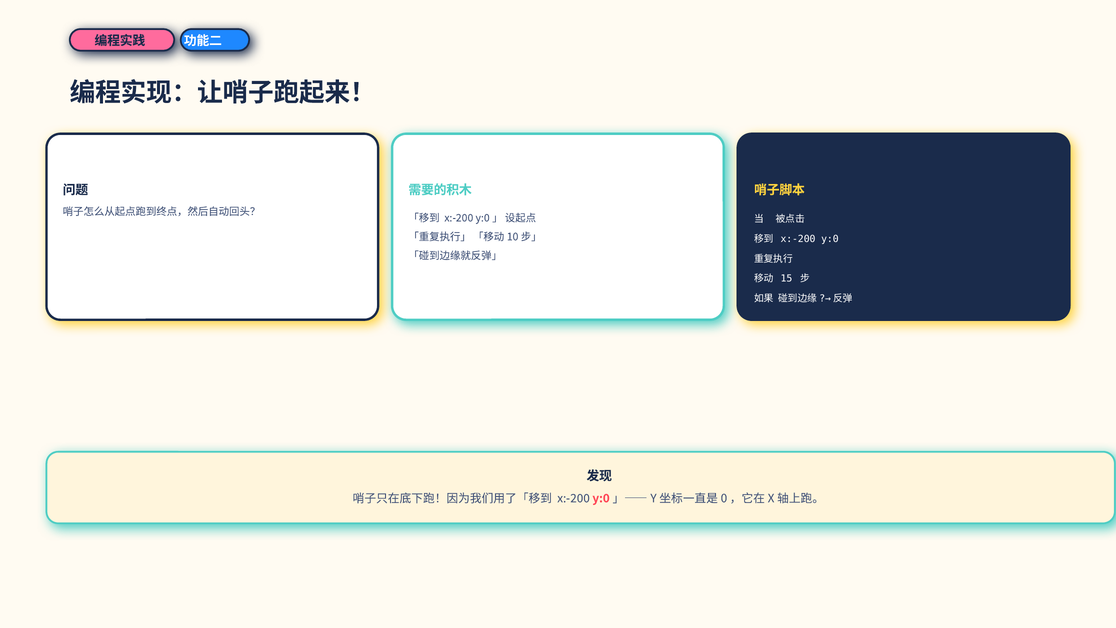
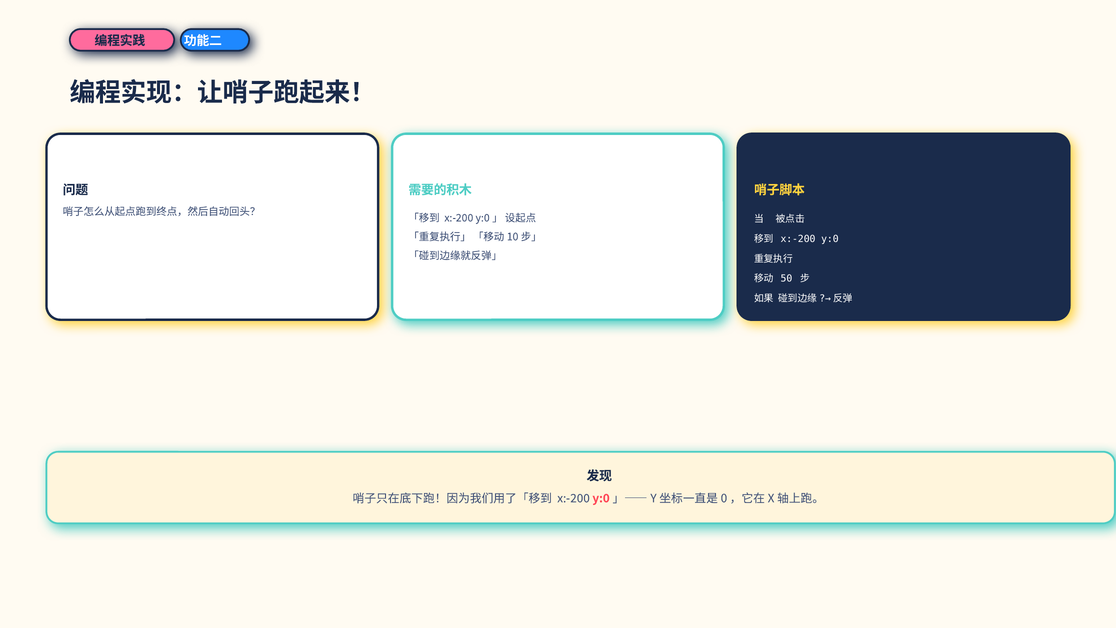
15: 15 -> 50 (786, 279)
